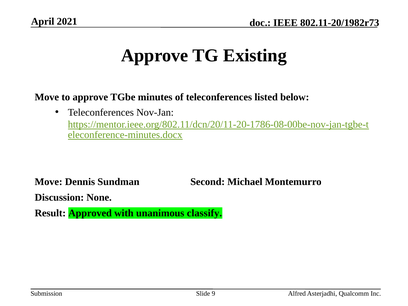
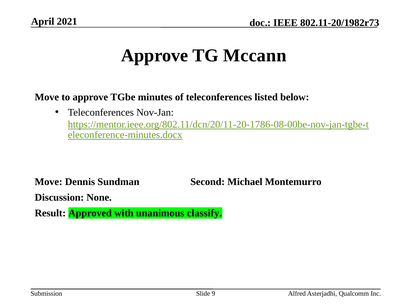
Existing: Existing -> Mccann (255, 56)
